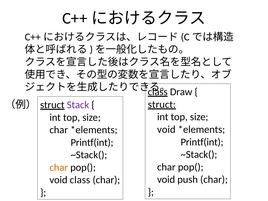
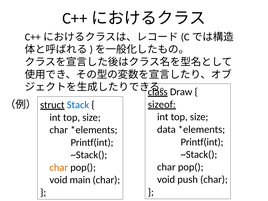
struct: struct -> sizeof (162, 104)
Stack colour: purple -> blue (78, 105)
void: void -> data (166, 129)
void class: class -> main (80, 180)
